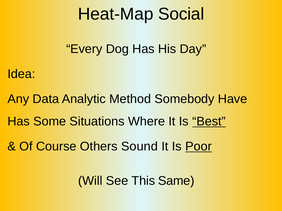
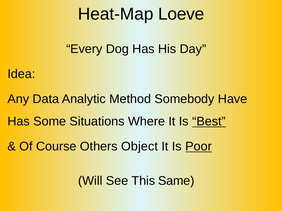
Social: Social -> Loeve (181, 14)
Sound: Sound -> Object (139, 147)
